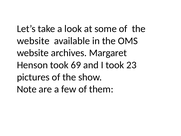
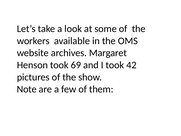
website: website -> workers (33, 41)
23: 23 -> 42 (131, 65)
